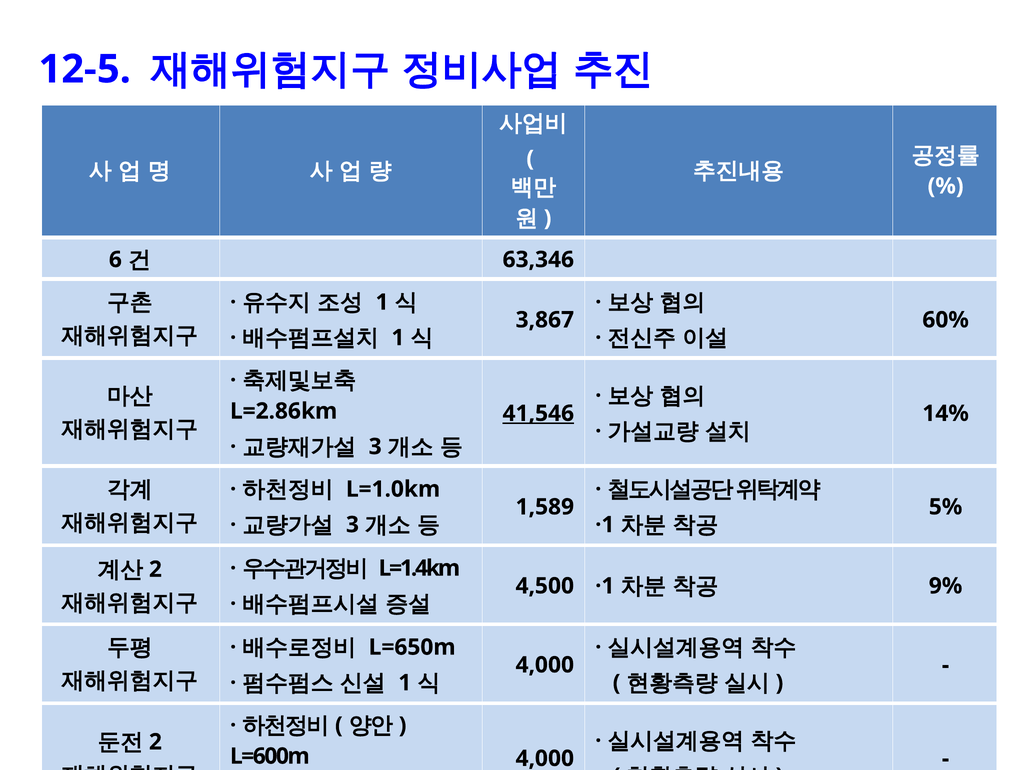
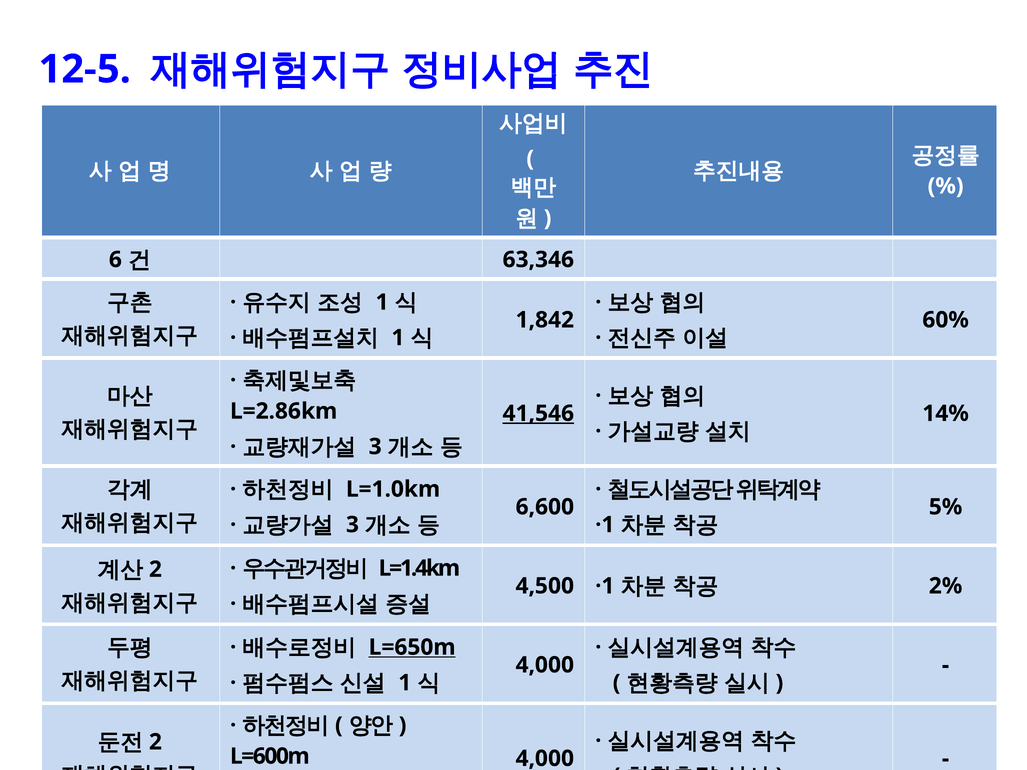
3,867: 3,867 -> 1,842 (545, 320)
1,589: 1,589 -> 6,600 (545, 507)
9%: 9% -> 2% (946, 586)
L=650m underline: none -> present (412, 647)
